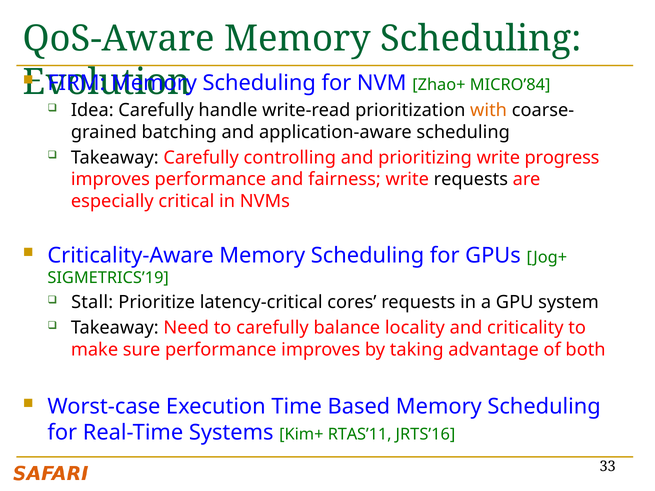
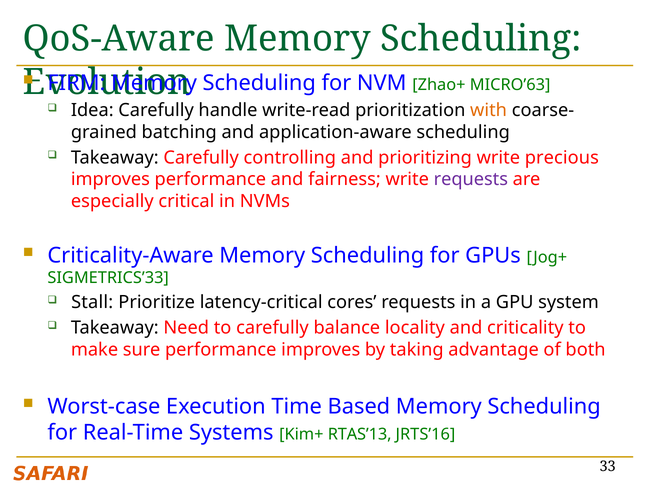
MICRO’84: MICRO’84 -> MICRO’63 (510, 85)
progress: progress -> precious (562, 158)
requests colour: black -> purple (471, 180)
SIGMETRICS’19: SIGMETRICS’19 -> SIGMETRICS’33 (108, 278)
RTAS’11: RTAS’11 -> RTAS’13 (360, 435)
